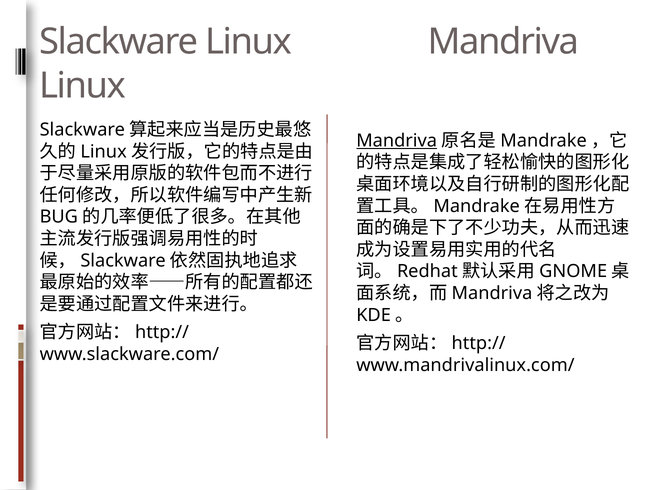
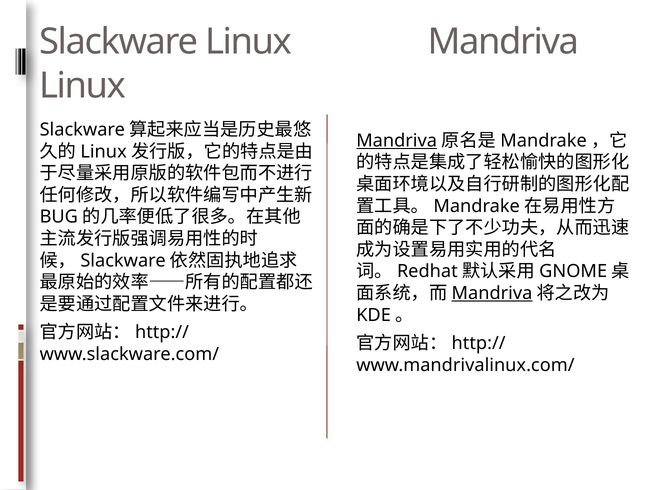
Mandriva underline: none -> present (492, 294)
